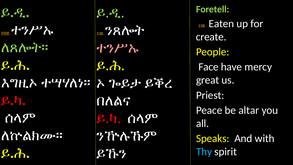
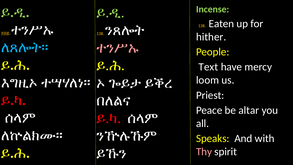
Foretell: Foretell -> Incense (213, 9)
create: create -> hither (211, 37)
ለጸሎት። colour: light green -> light blue (25, 47)
Face: Face -> Text (208, 67)
great: great -> loom (208, 80)
Thy colour: light blue -> pink (204, 151)
